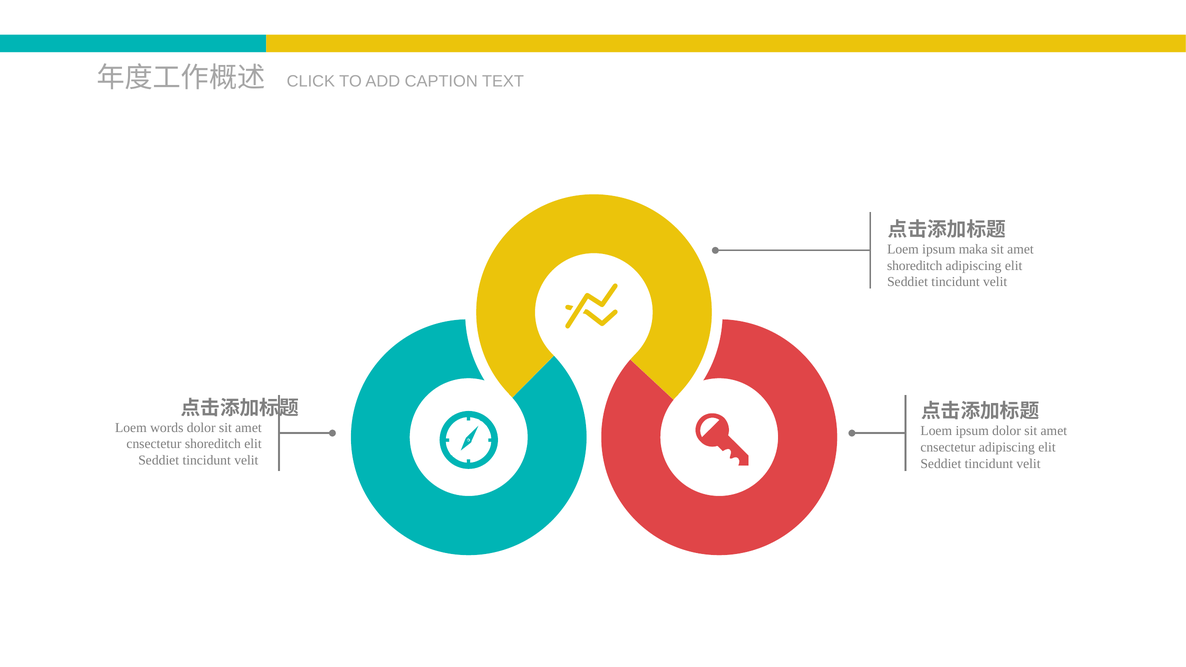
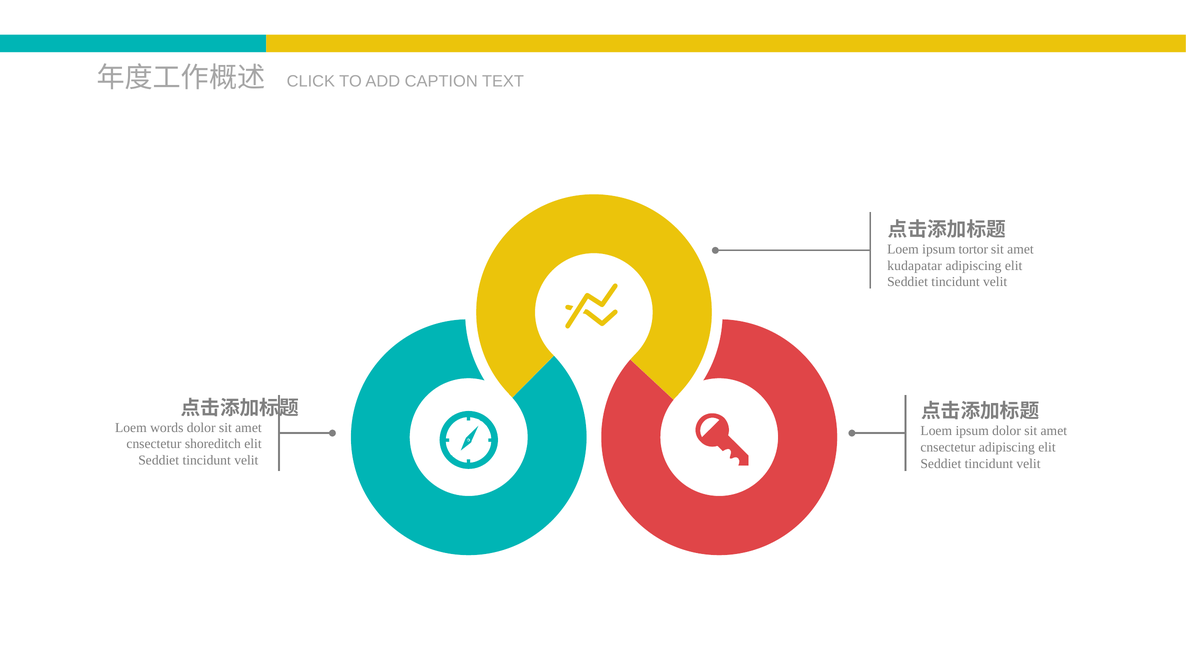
maka: maka -> tortor (973, 249)
shoreditch: shoreditch -> kudapatar (915, 266)
